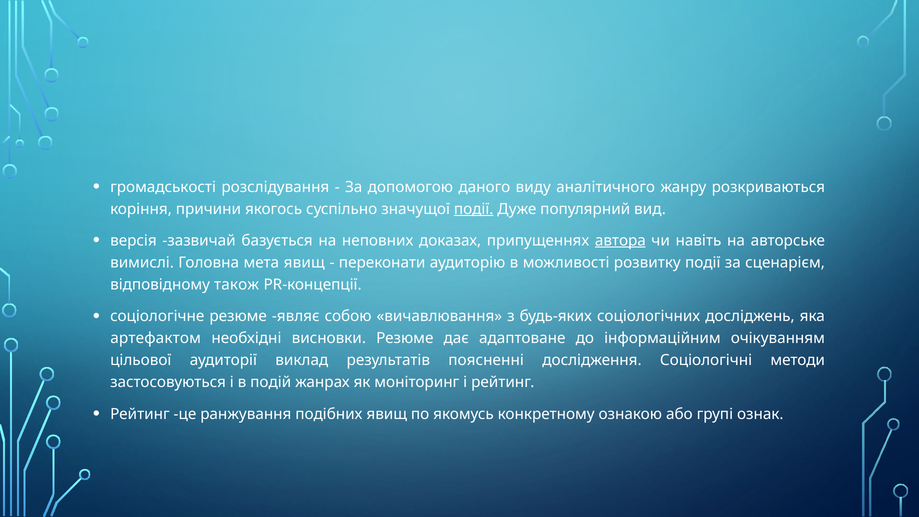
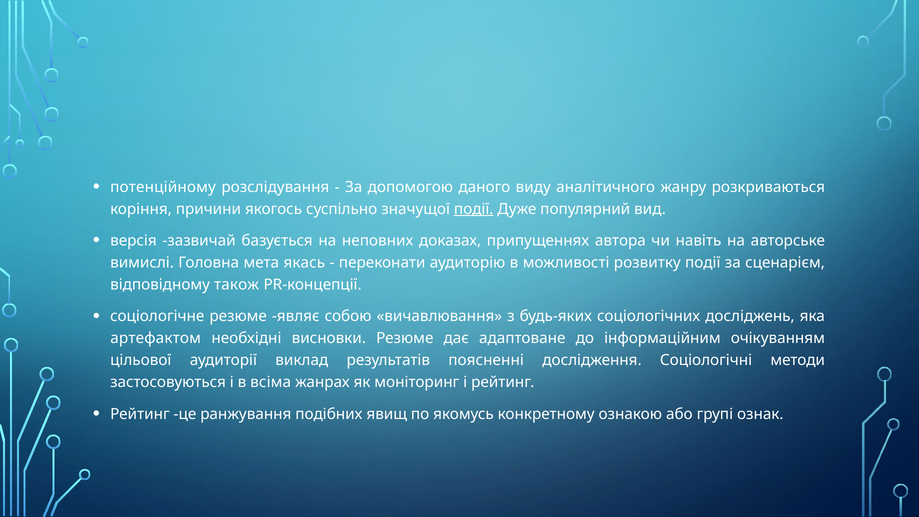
громадськості: громадськості -> потенційному (163, 187)
автора underline: present -> none (620, 241)
мета явищ: явищ -> якась (304, 263)
подій: подій -> всіма (271, 382)
